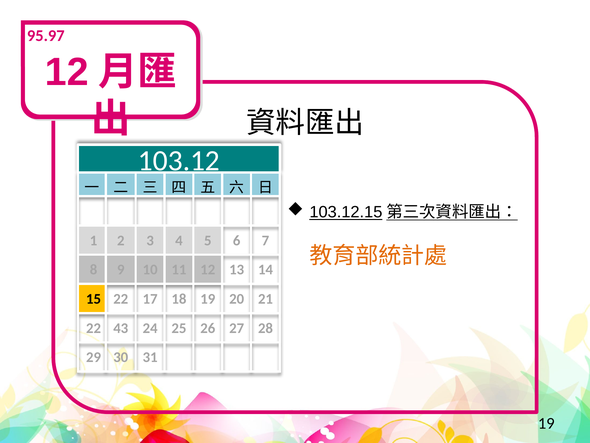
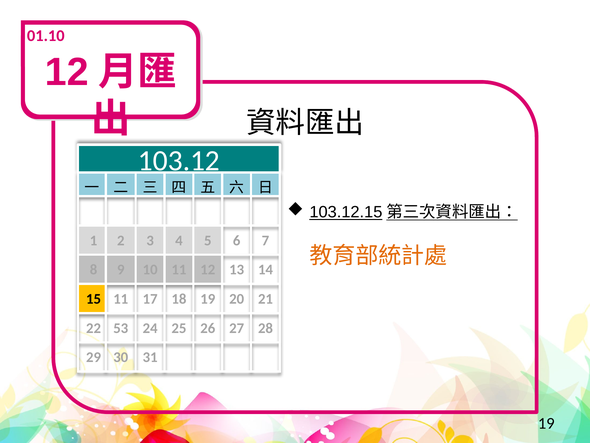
95.97: 95.97 -> 01.10 (46, 36)
15 22: 22 -> 11 (121, 299)
43: 43 -> 53 (121, 328)
